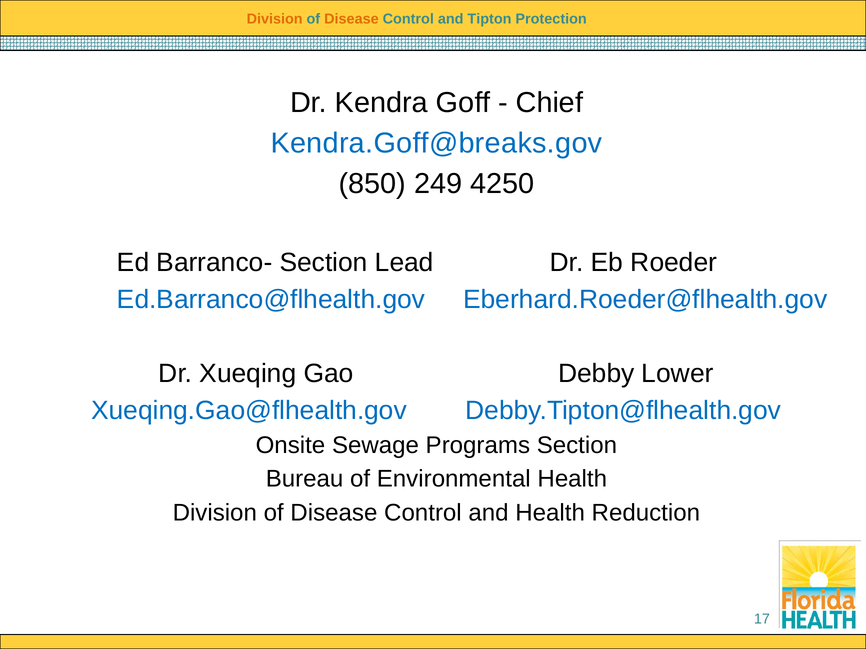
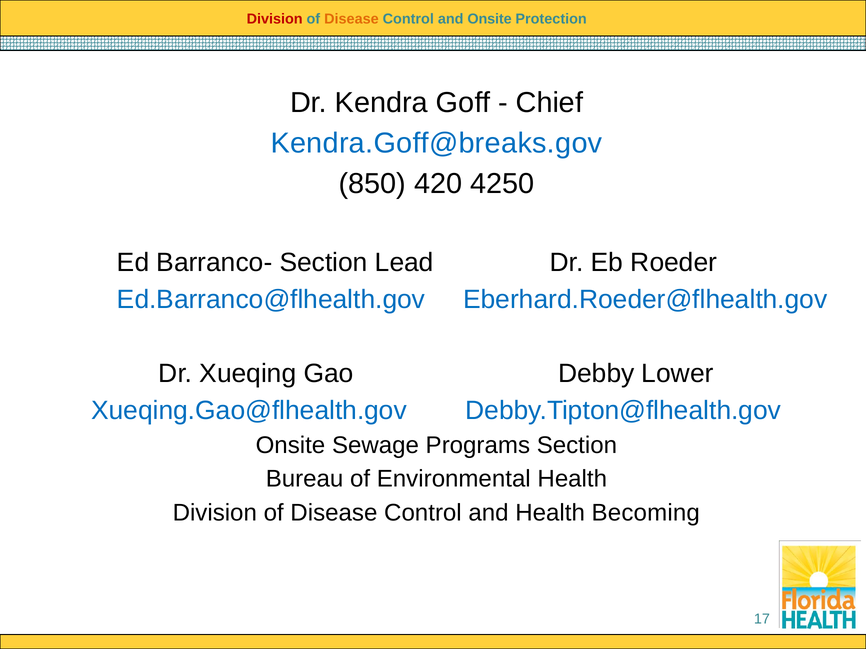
Division colour: orange -> red (275, 19)
and Tipton: Tipton -> Onsite (490, 19)
249: 249 -> 420 (438, 184)
Reduction: Reduction -> Becoming (646, 513)
